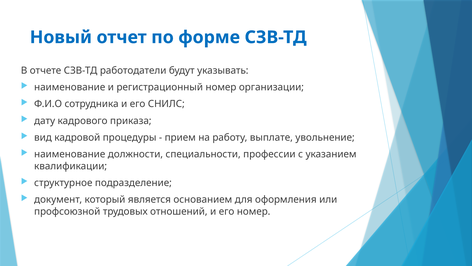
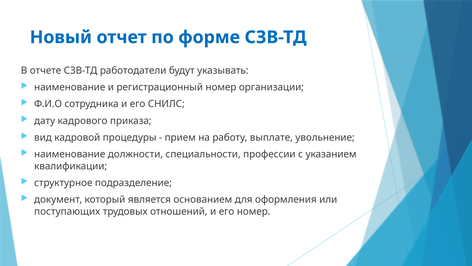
профсоюзной: профсоюзной -> поступающих (67, 211)
